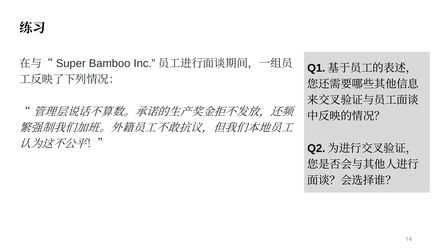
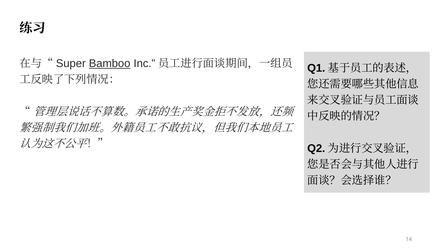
Bamboo underline: none -> present (110, 64)
